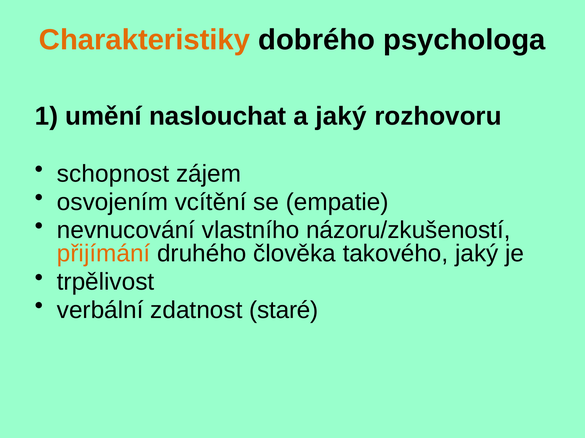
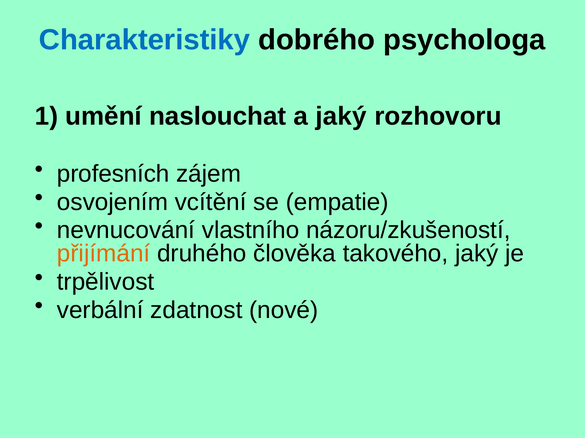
Charakteristiky colour: orange -> blue (144, 40)
schopnost: schopnost -> profesních (113, 174)
staré: staré -> nové (284, 311)
